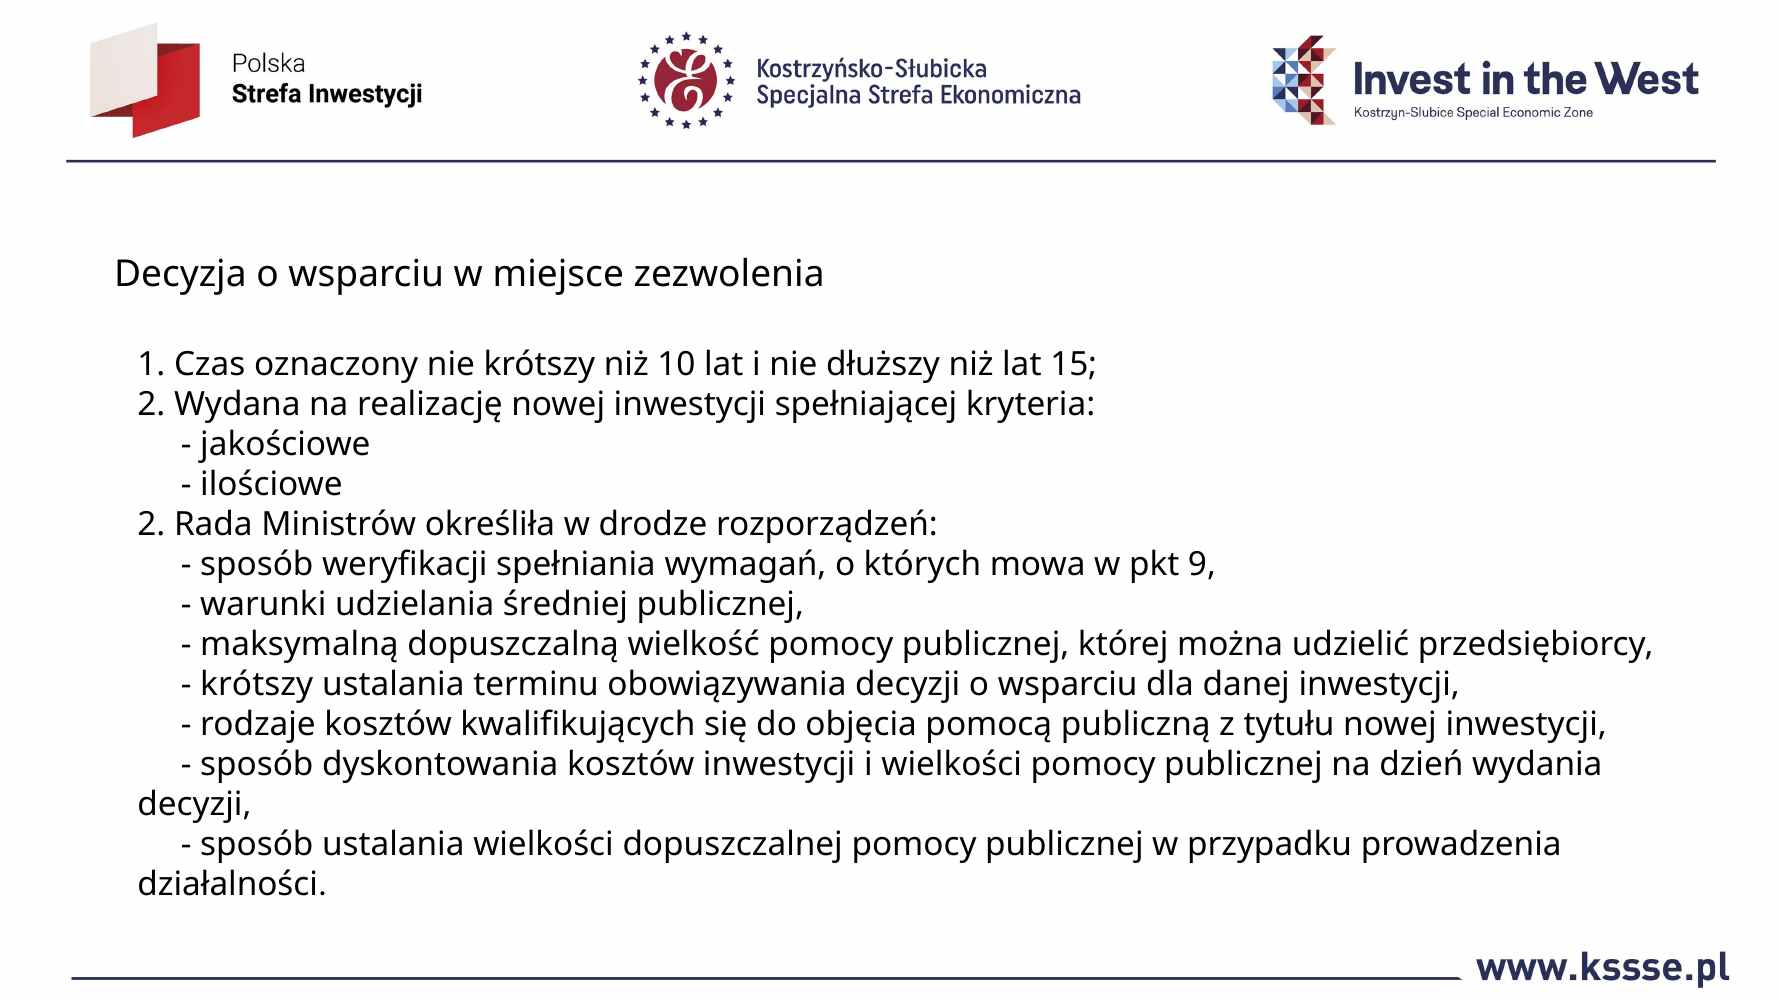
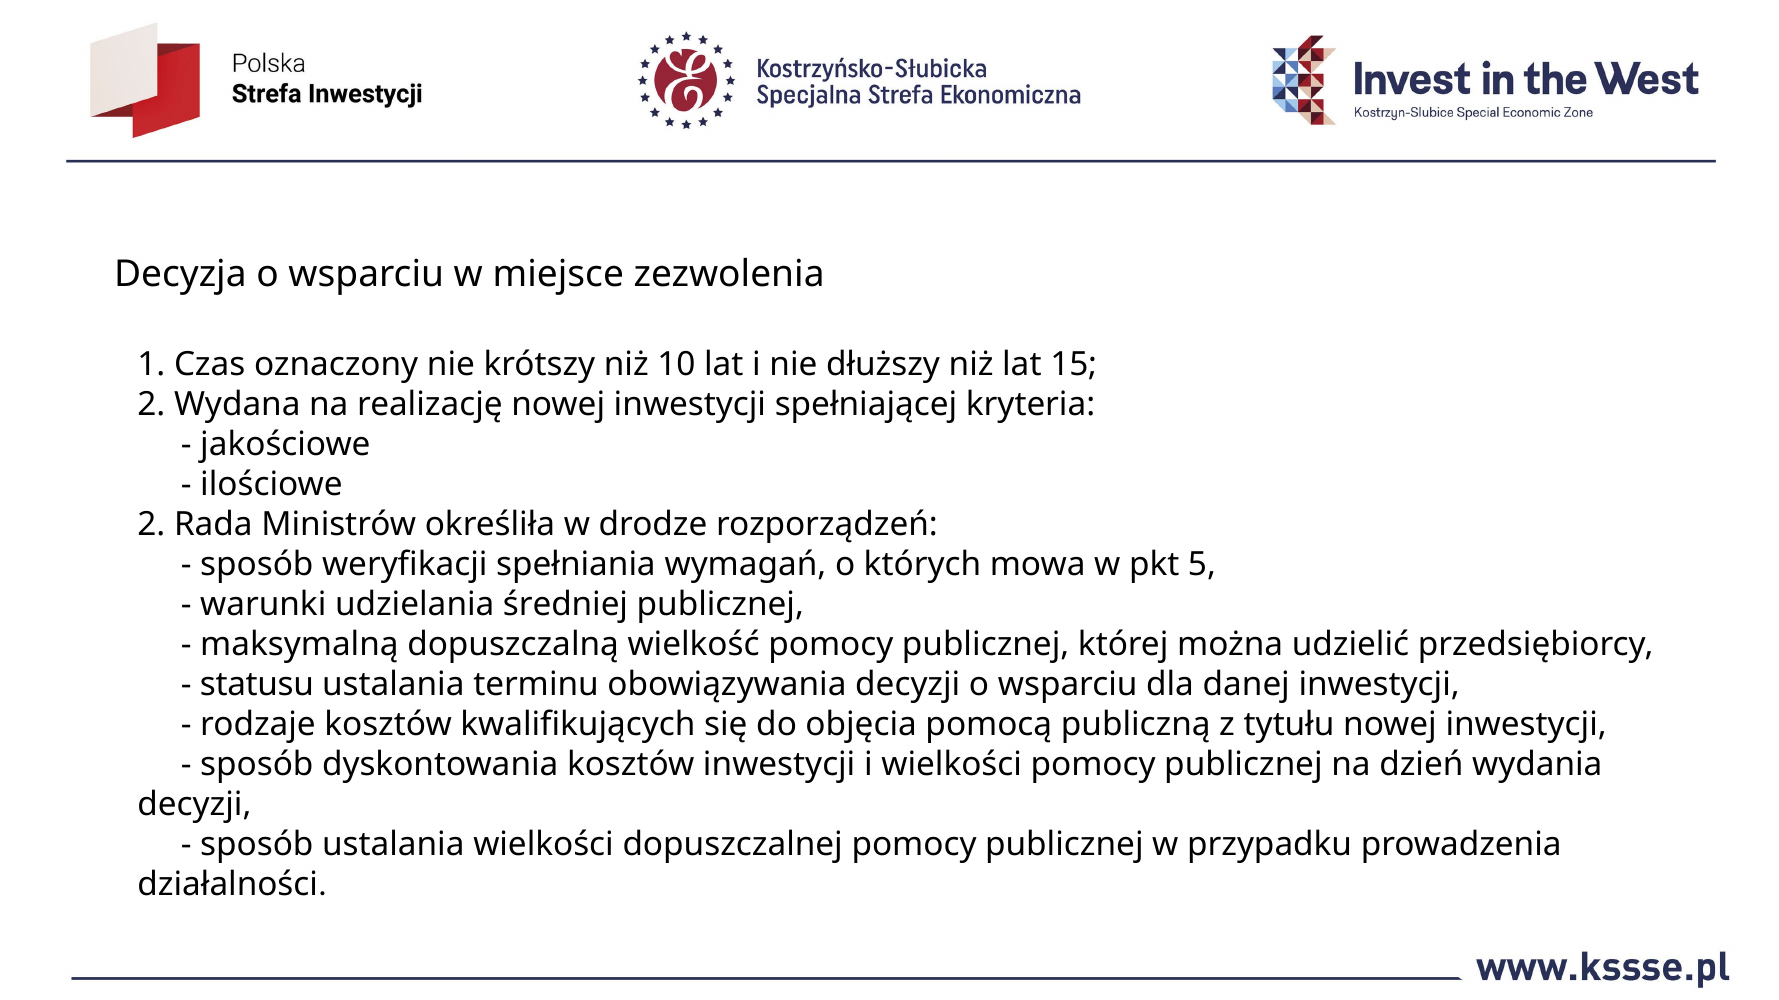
9: 9 -> 5 (1202, 564)
krótszy: krótszy -> statusu (257, 684)
